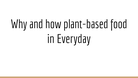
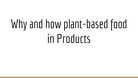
Everyday: Everyday -> Products (74, 39)
